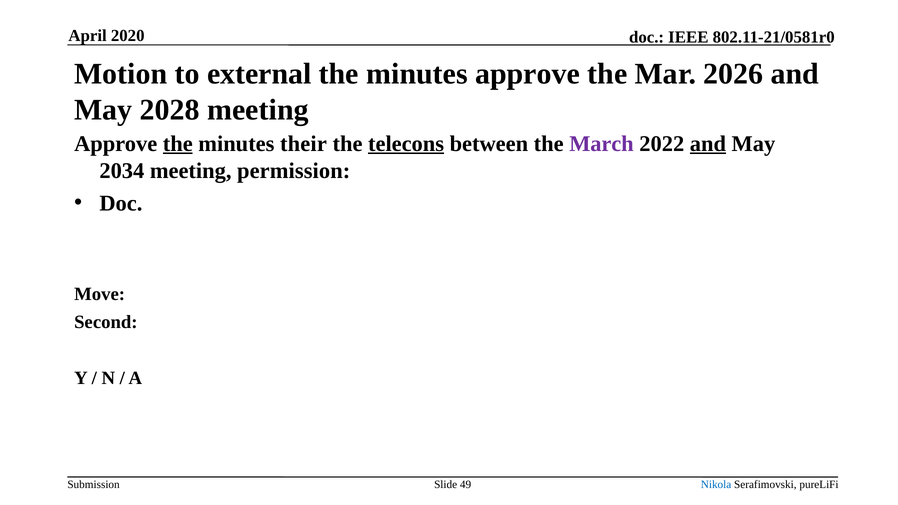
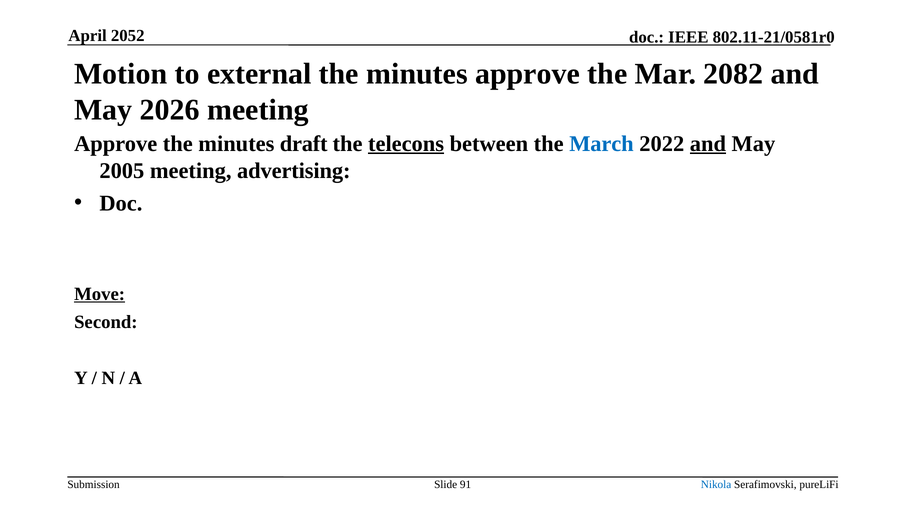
2020: 2020 -> 2052 (128, 36)
2026: 2026 -> 2082 (733, 74)
2028: 2028 -> 2026 (170, 110)
the underline: present -> none (178, 144)
their: their -> draft (304, 144)
March colour: purple -> blue (601, 144)
2034: 2034 -> 2005 (122, 171)
permission: permission -> advertising (294, 171)
Move underline: none -> present (100, 294)
49: 49 -> 91 (466, 484)
